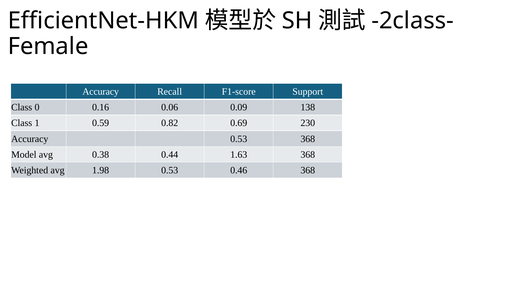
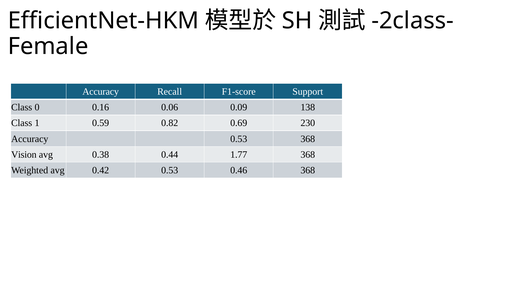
Model: Model -> Vision (24, 155)
1.63: 1.63 -> 1.77 (239, 155)
1.98: 1.98 -> 0.42 (101, 171)
